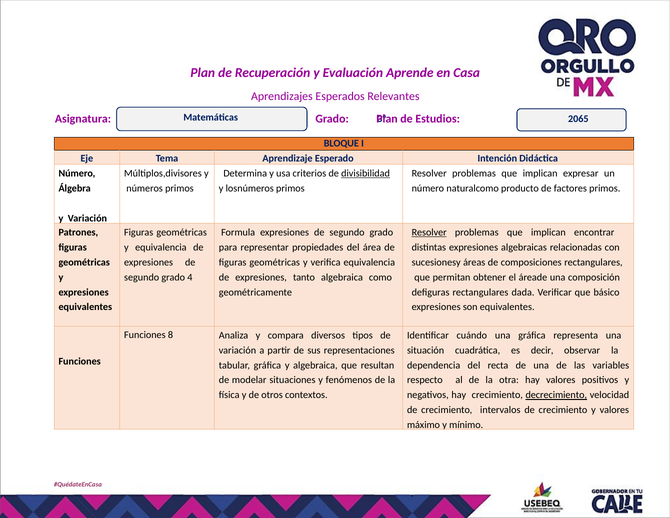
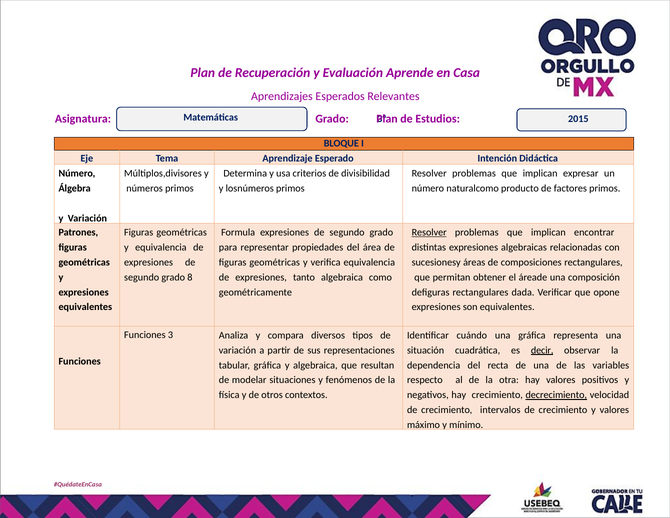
2065: 2065 -> 2015 (578, 119)
divisibilidad underline: present -> none (366, 173)
4: 4 -> 8 (190, 277)
básico: básico -> opone (607, 292)
8: 8 -> 3 (171, 335)
decir underline: none -> present (542, 350)
